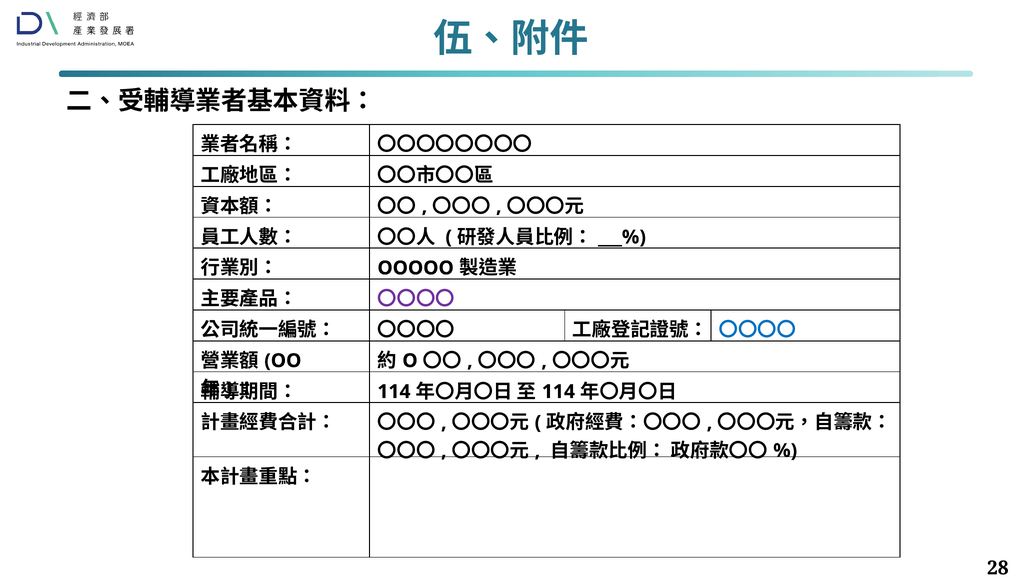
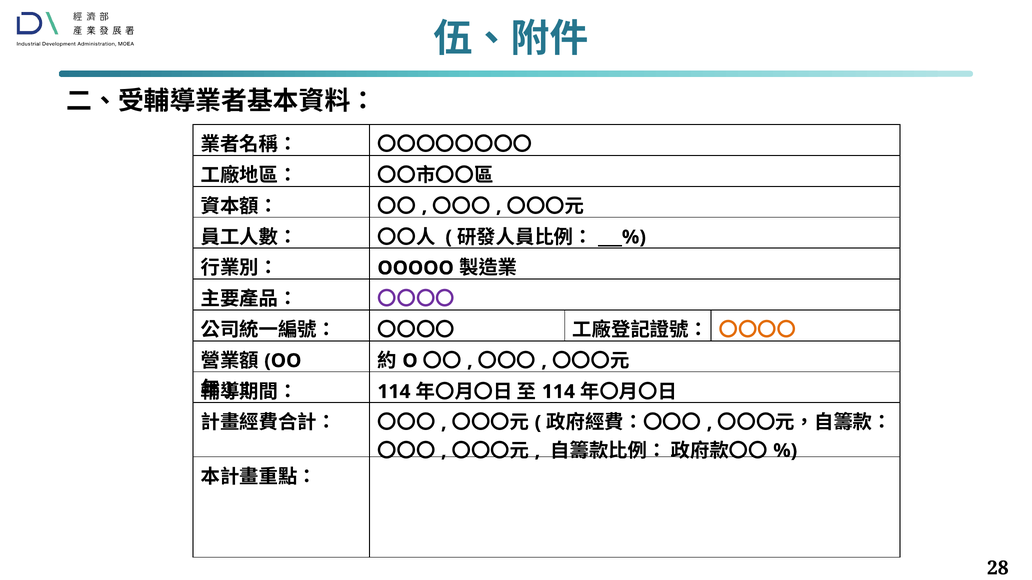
〇〇〇〇 colour: blue -> orange (757, 330)
